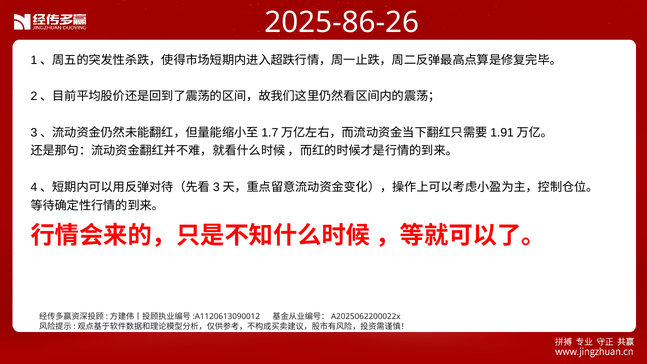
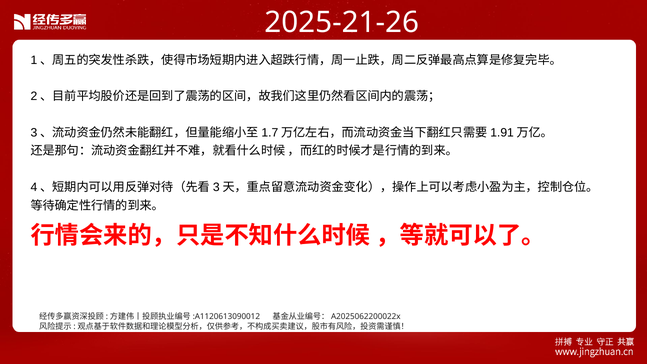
2025-86-26: 2025-86-26 -> 2025-21-26 (342, 22)
